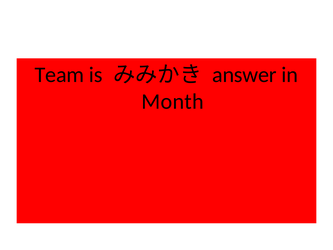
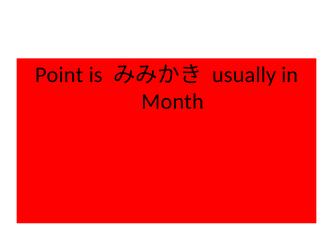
Team: Team -> Point (59, 75)
answer: answer -> usually (244, 75)
